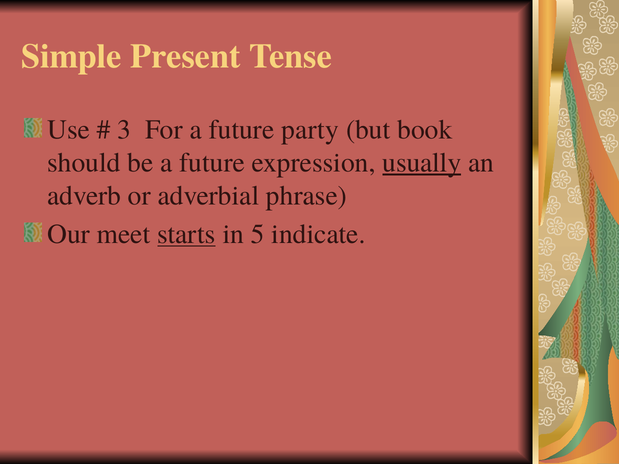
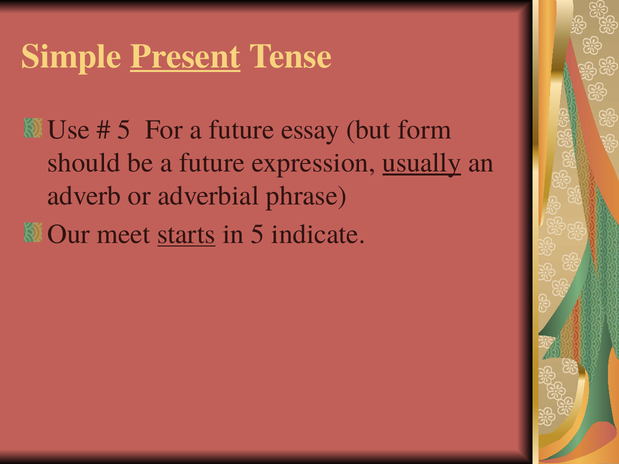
Present underline: none -> present (185, 56)
3: 3 -> 5 (124, 130)
party: party -> essay (310, 130)
book: book -> form (425, 130)
